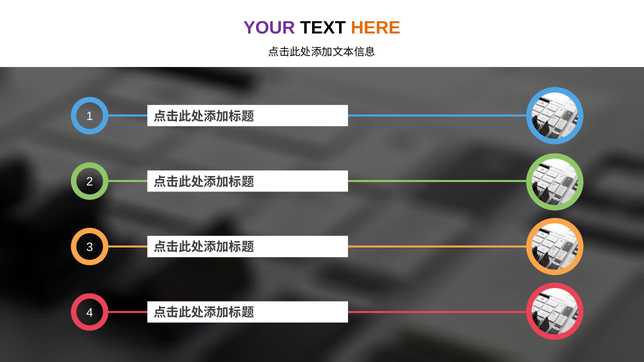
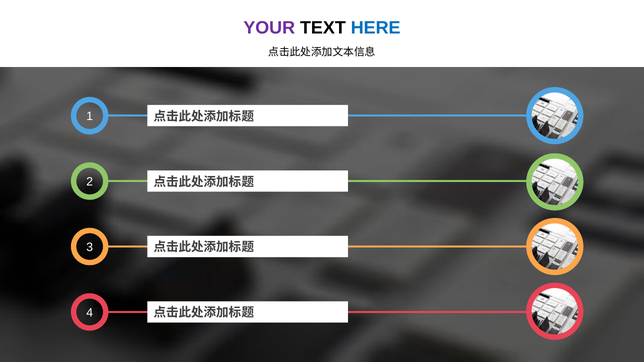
HERE colour: orange -> blue (376, 28)
